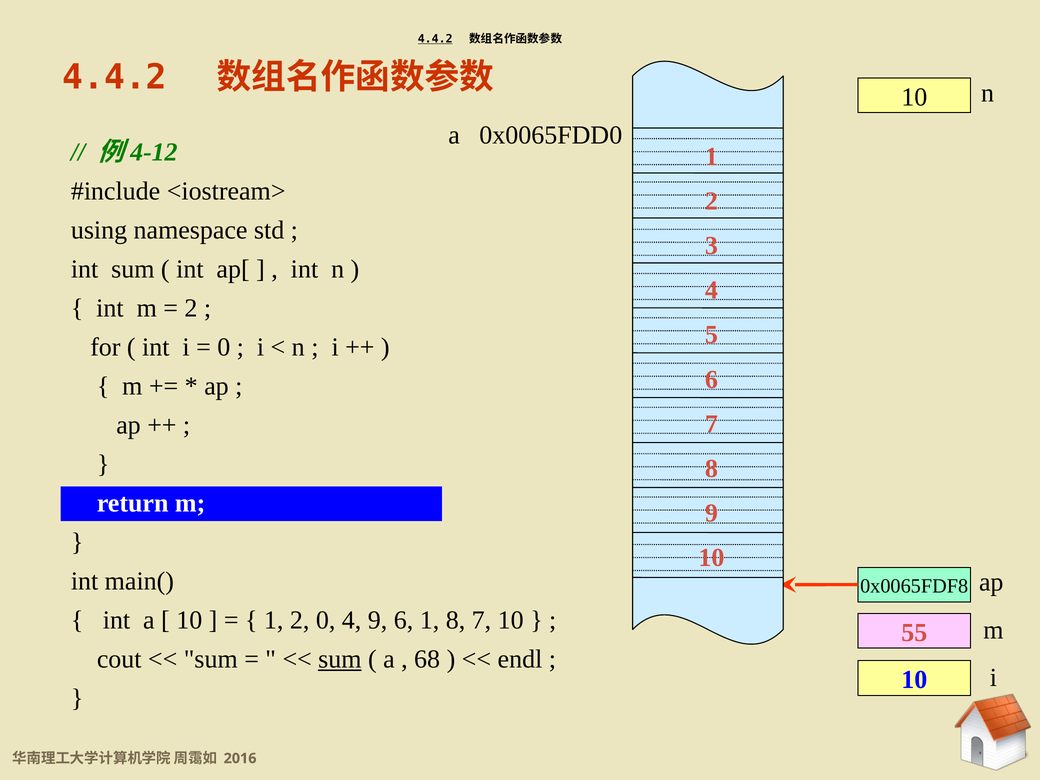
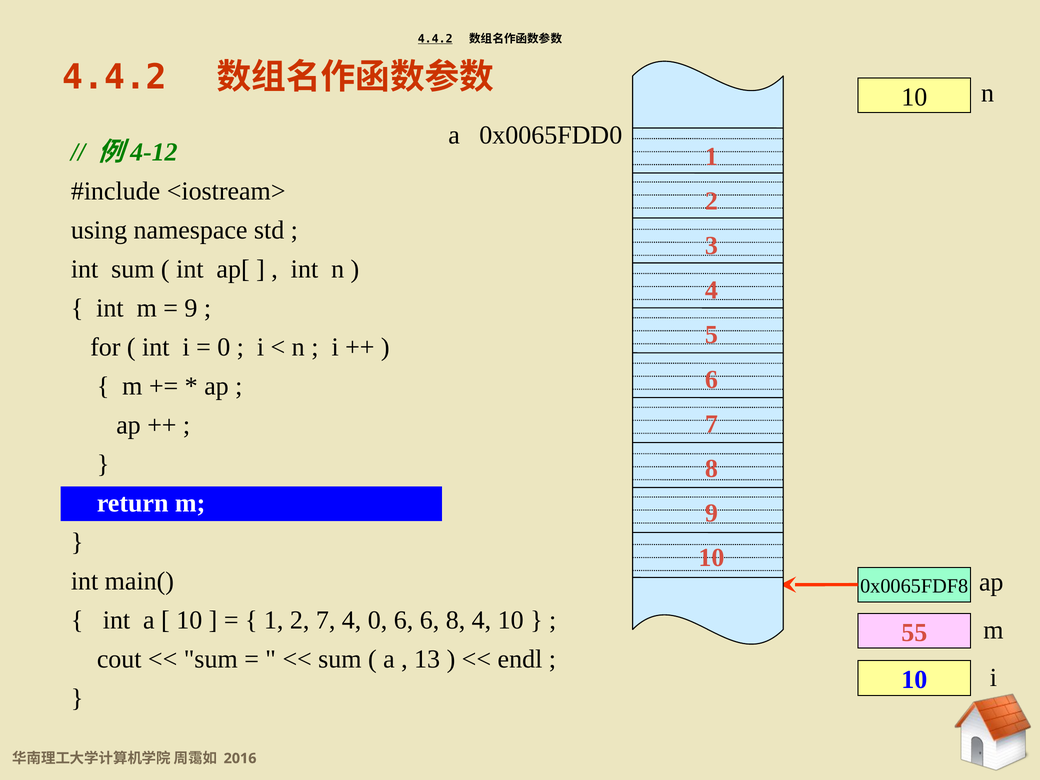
2: 2 -> 9 (191, 308)
2 0: 0 -> 7 (326, 620)
4 9: 9 -> 0 (378, 620)
6 1: 1 -> 6 (430, 620)
8 7: 7 -> 4 (481, 620)
sum underline: present -> none (340, 659)
68: 68 -> 13 (427, 659)
